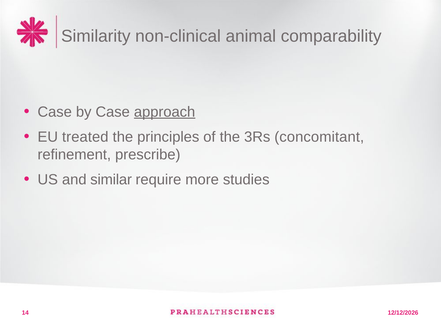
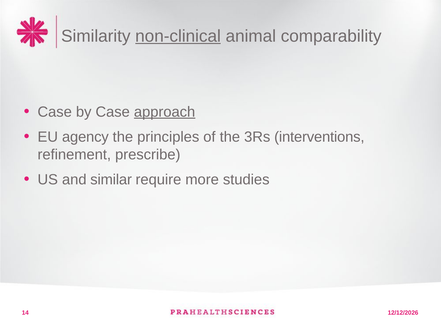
non-clinical underline: none -> present (178, 36)
treated: treated -> agency (85, 137)
concomitant: concomitant -> interventions (319, 137)
